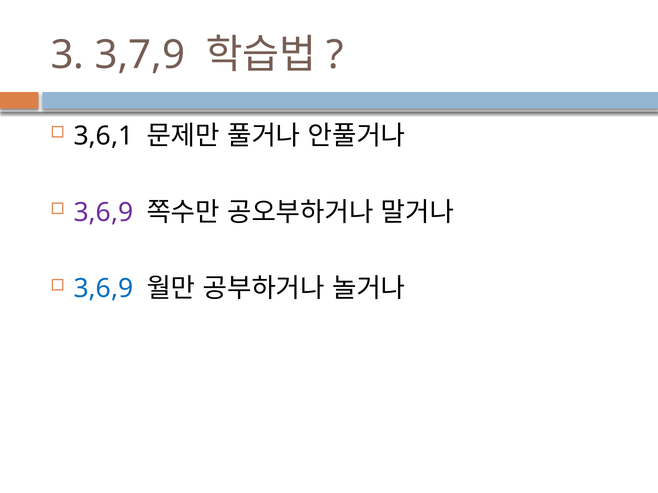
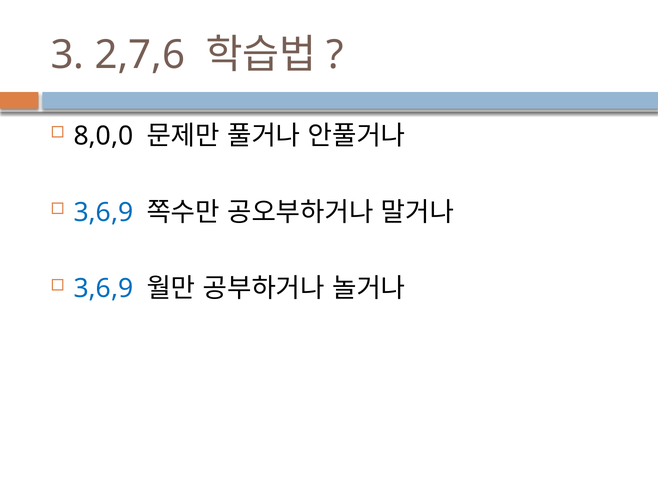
3,7,9: 3,7,9 -> 2,7,6 (140, 55)
3,6,1: 3,6,1 -> 8,0,0 (103, 136)
3,6,9 colour: purple -> blue (103, 213)
